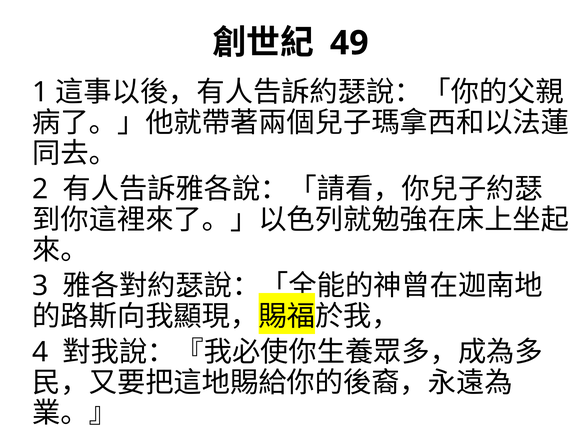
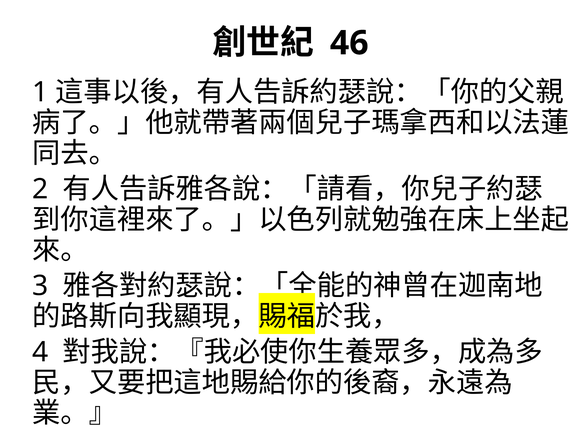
49: 49 -> 46 (349, 43)
